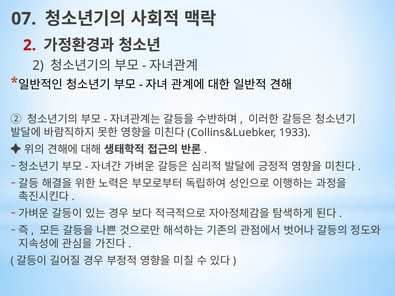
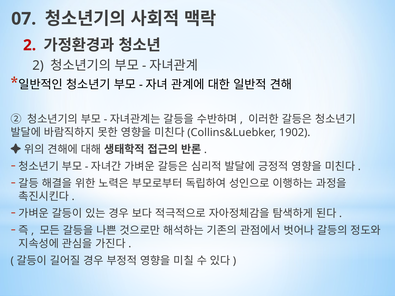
1933: 1933 -> 1902 (295, 132)
